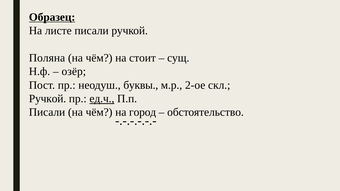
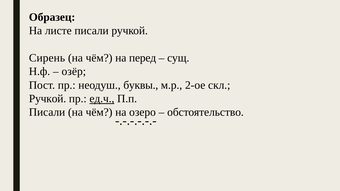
Образец underline: present -> none (52, 17)
Поляна: Поляна -> Сирень (47, 58)
стоит: стоит -> перед (143, 58)
город: город -> озеро (143, 112)
